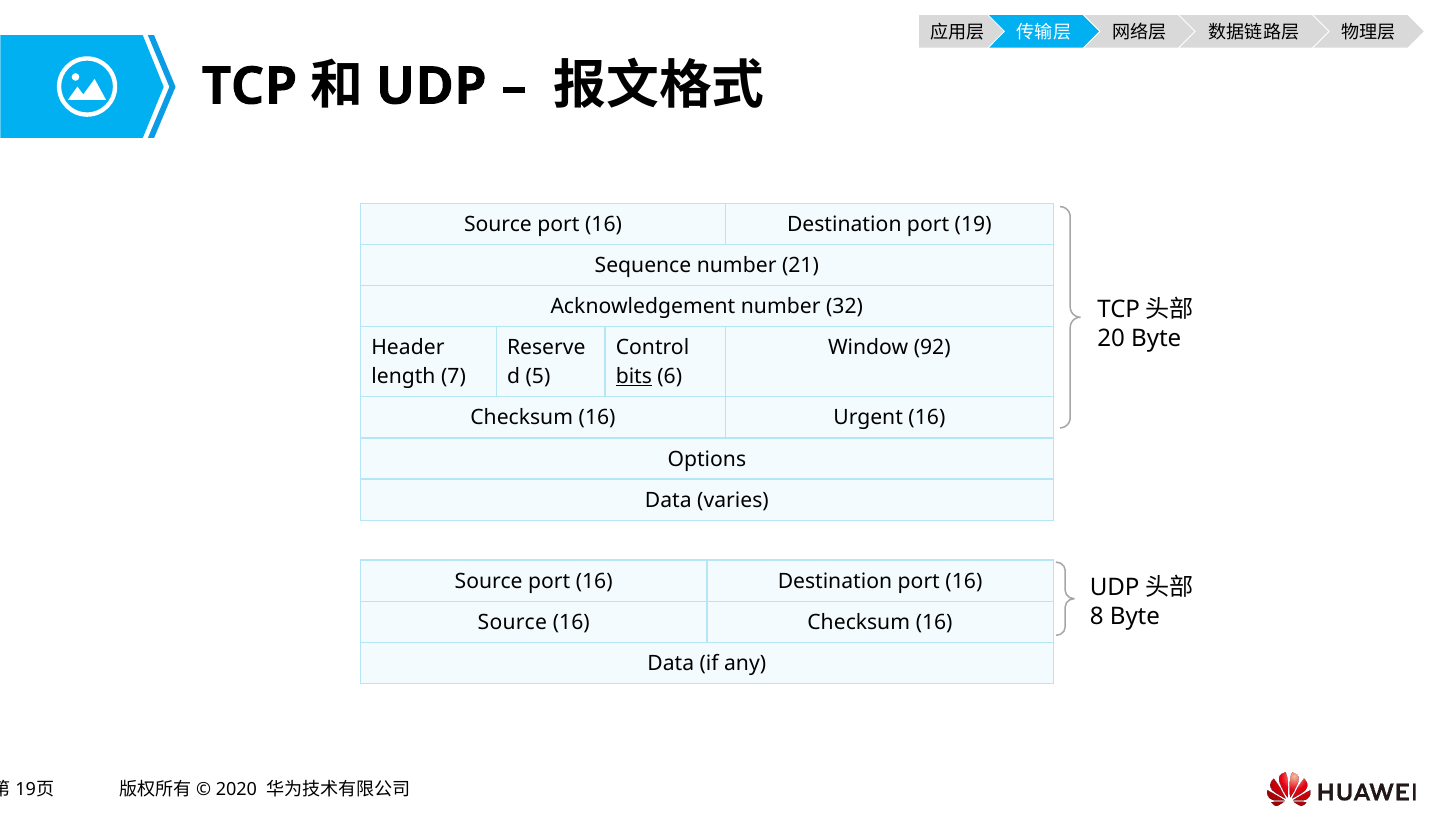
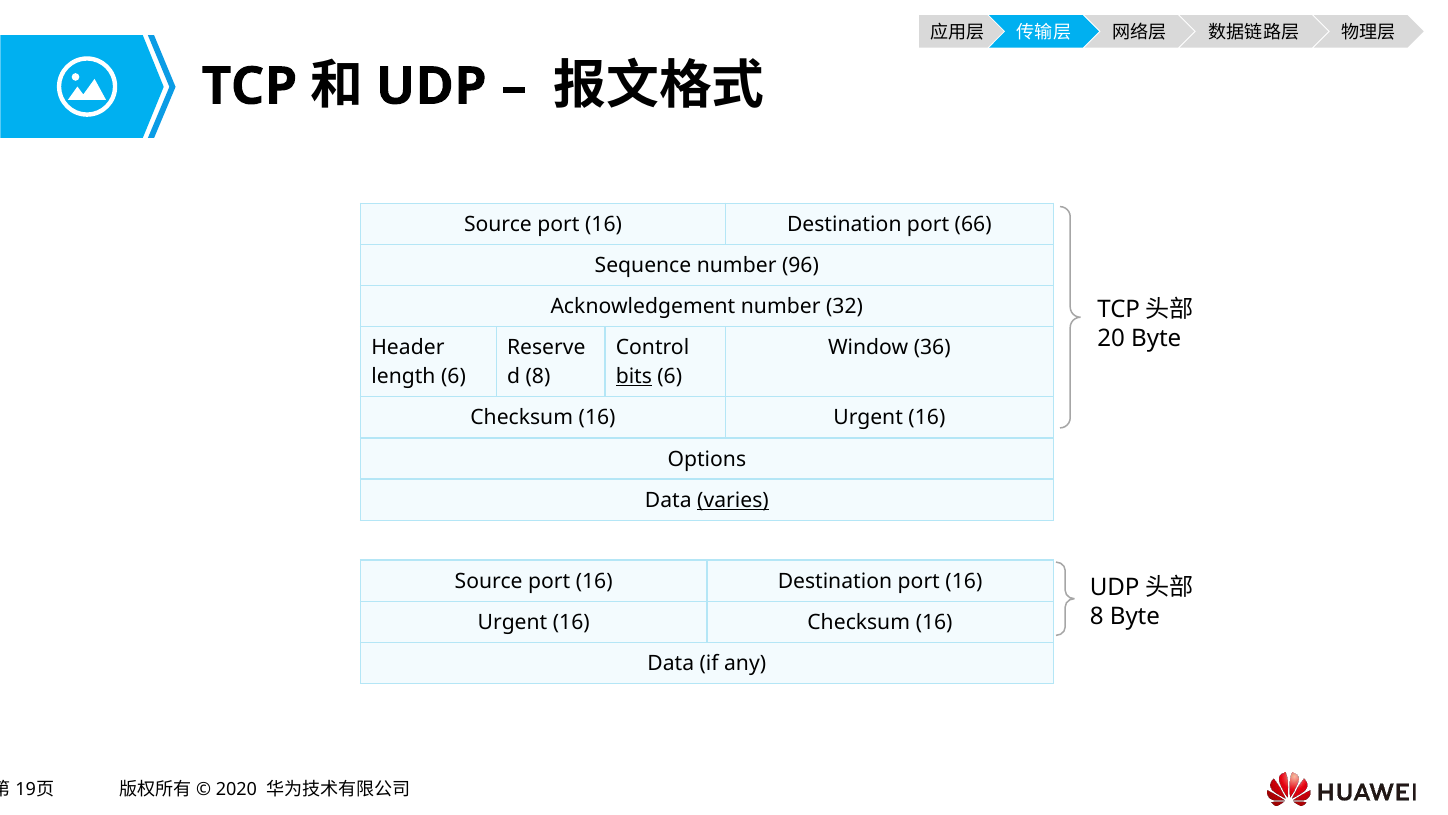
19: 19 -> 66 (973, 224)
21: 21 -> 96 (801, 265)
92: 92 -> 36 (932, 348)
length 7: 7 -> 6 (453, 376)
5: 5 -> 8 (538, 376)
varies underline: none -> present (733, 500)
Source: Source -> Urgent (512, 622)
